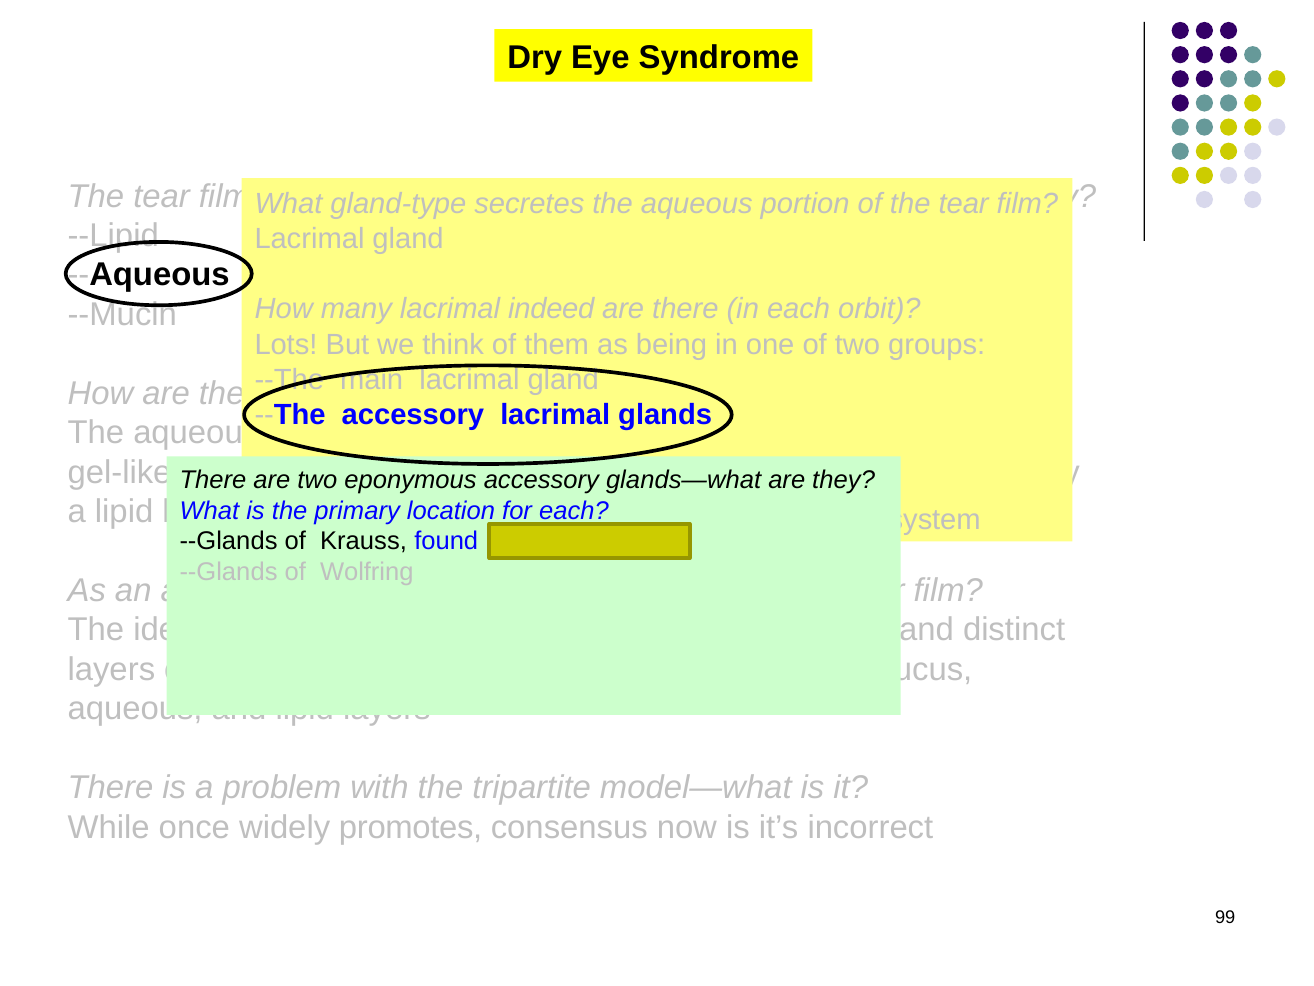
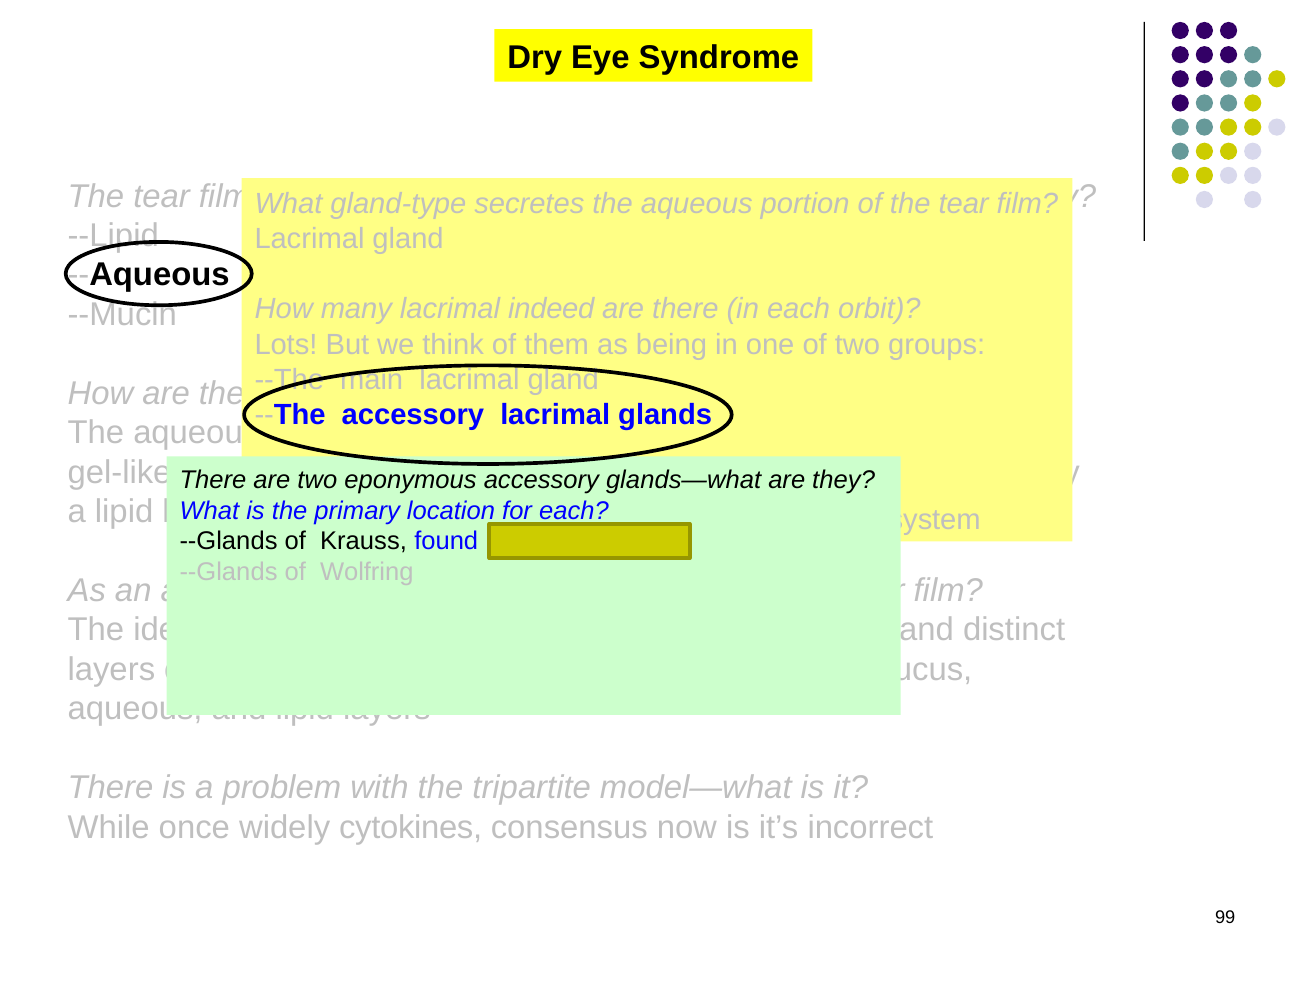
promotes: promotes -> cytokines (411, 827)
